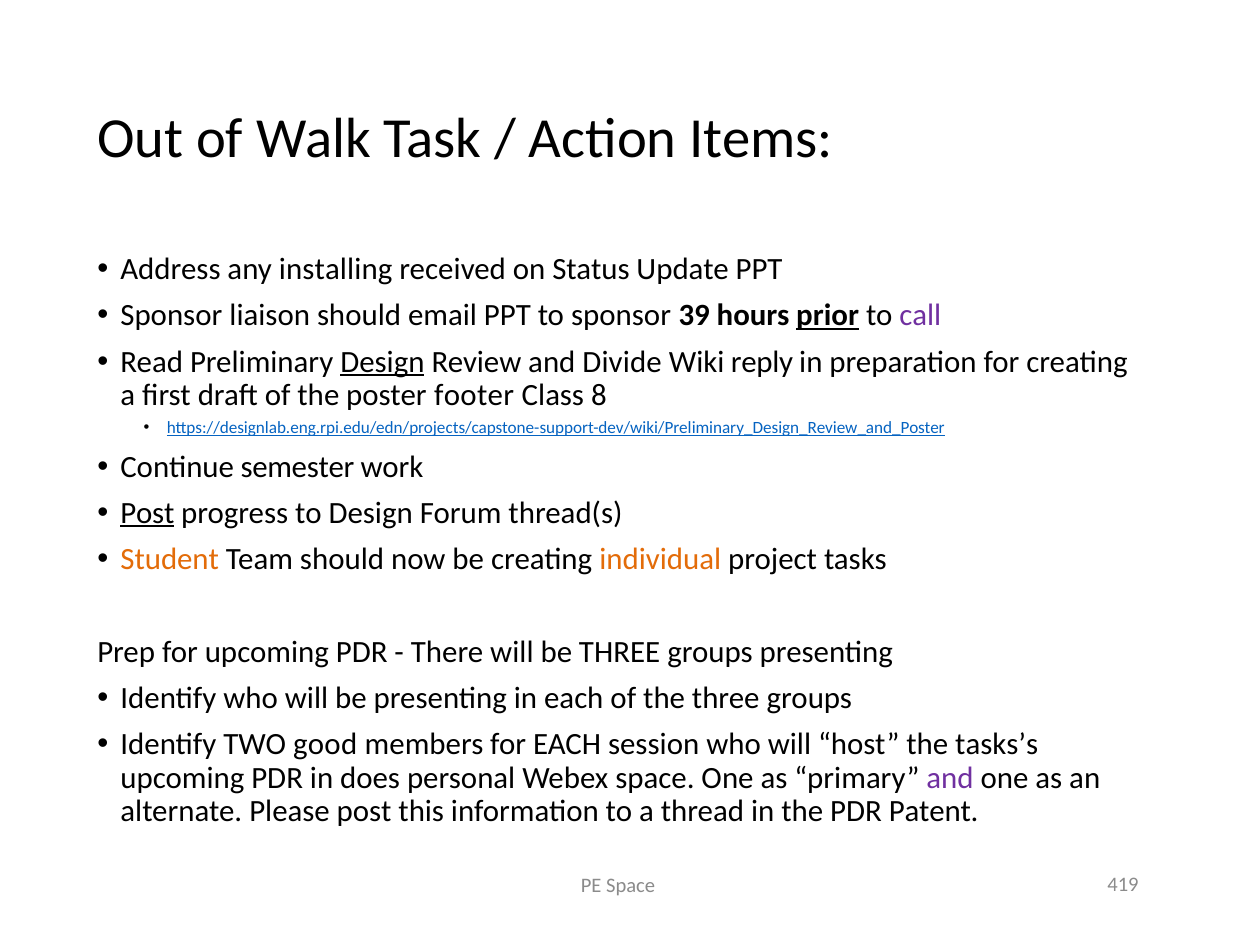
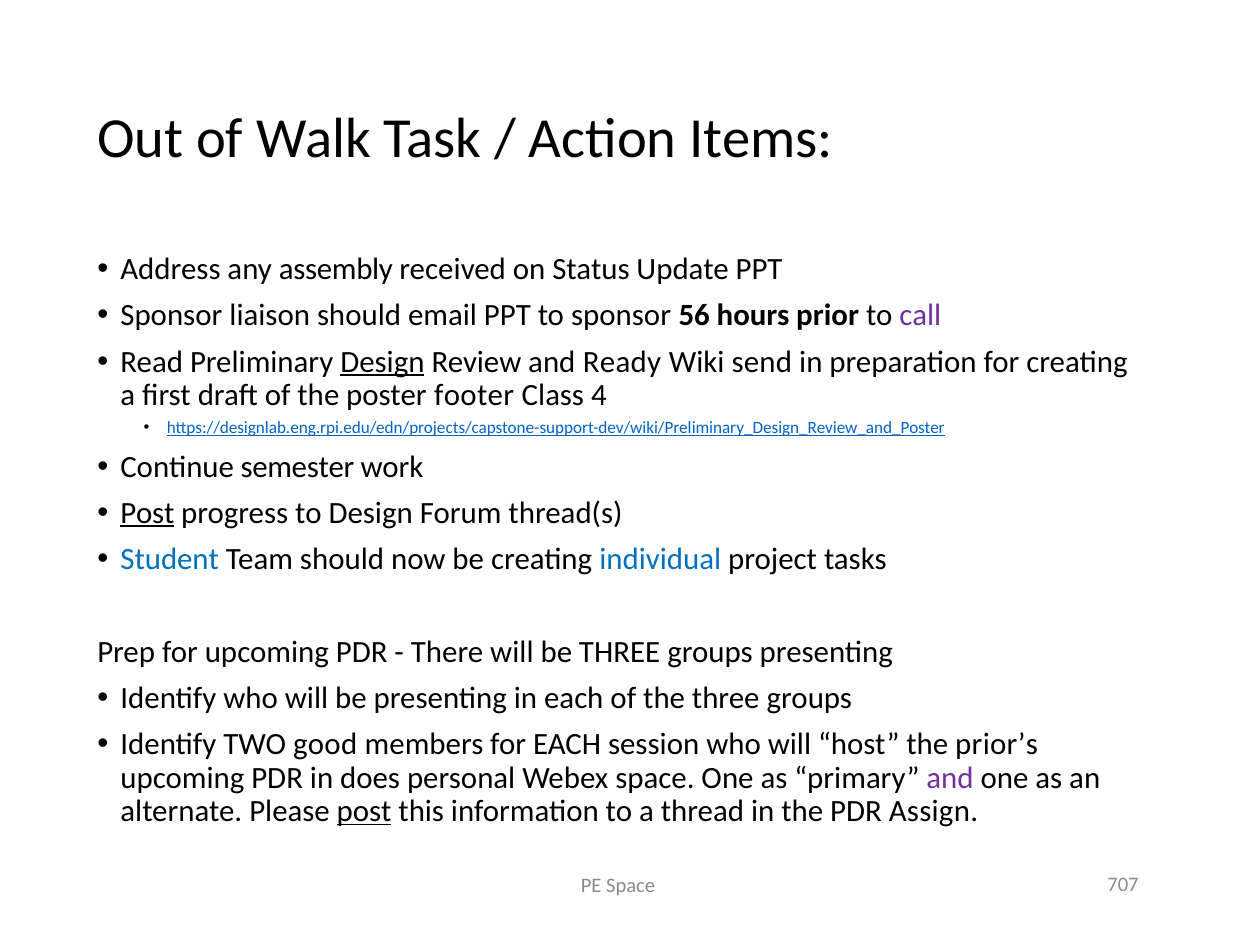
installing: installing -> assembly (336, 269)
39: 39 -> 56 (694, 316)
prior underline: present -> none (828, 316)
Divide: Divide -> Ready (622, 362)
reply: reply -> send (762, 362)
8: 8 -> 4 (599, 395)
Student colour: orange -> blue (170, 559)
individual colour: orange -> blue (660, 559)
tasks’s: tasks’s -> prior’s (997, 744)
post underline: none -> present (364, 811)
Patent: Patent -> Assign (933, 811)
419: 419 -> 707 (1123, 885)
